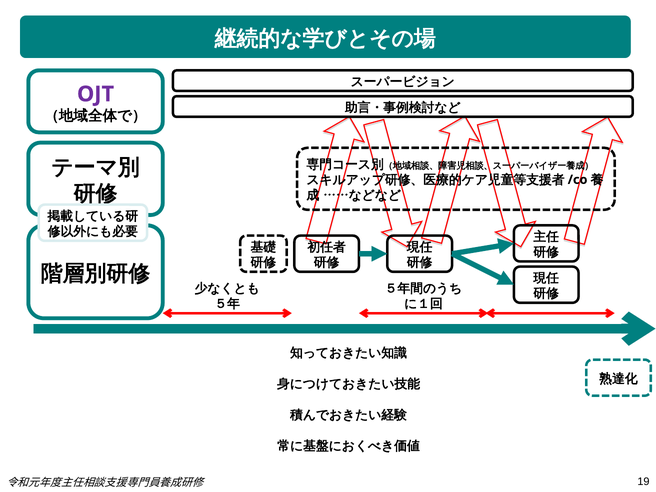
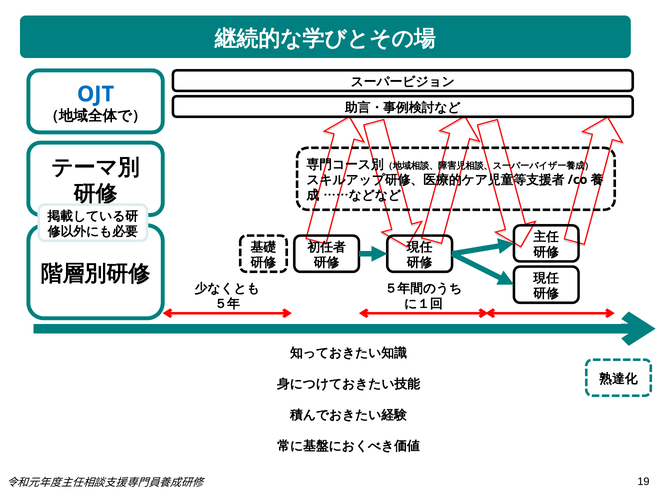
OJT colour: purple -> blue (96, 94)
